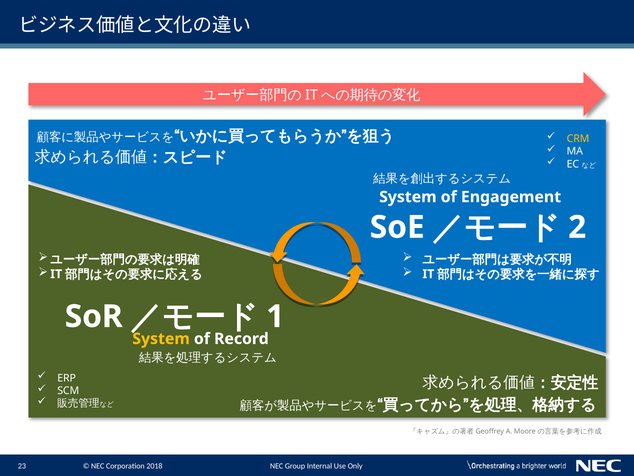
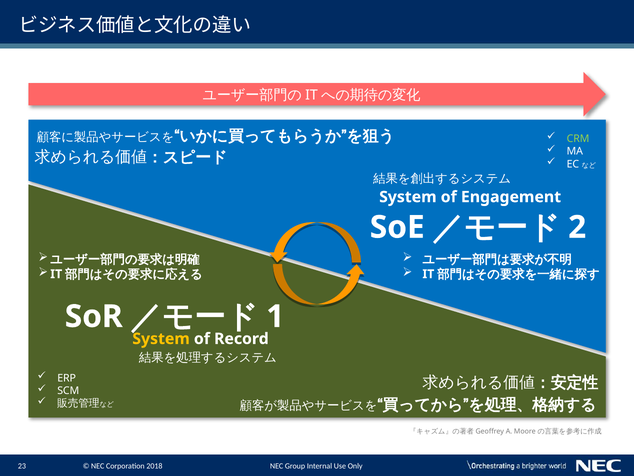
CRM colour: yellow -> light green (578, 139)
